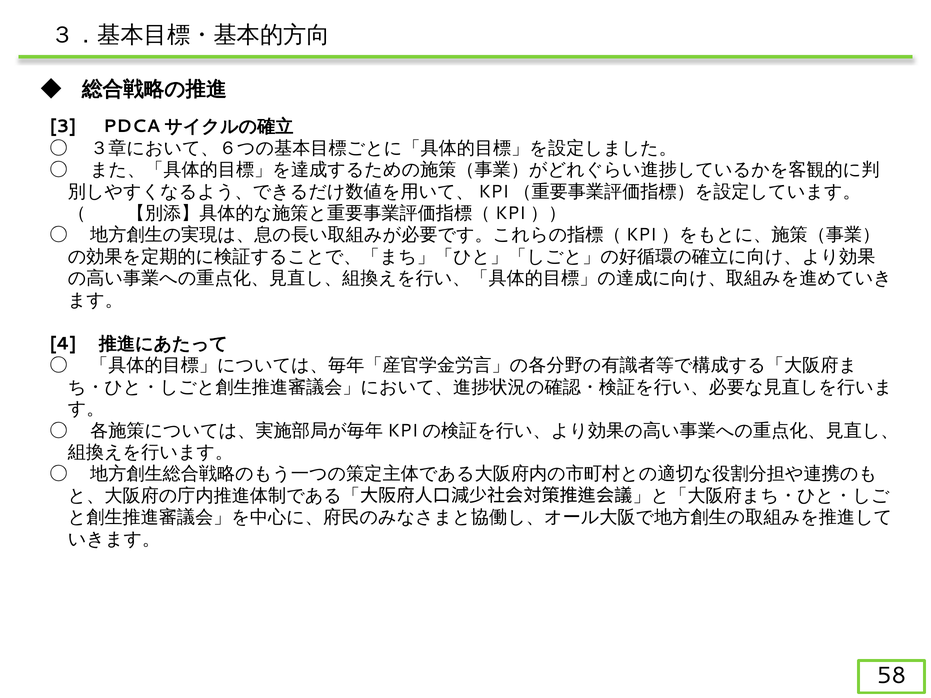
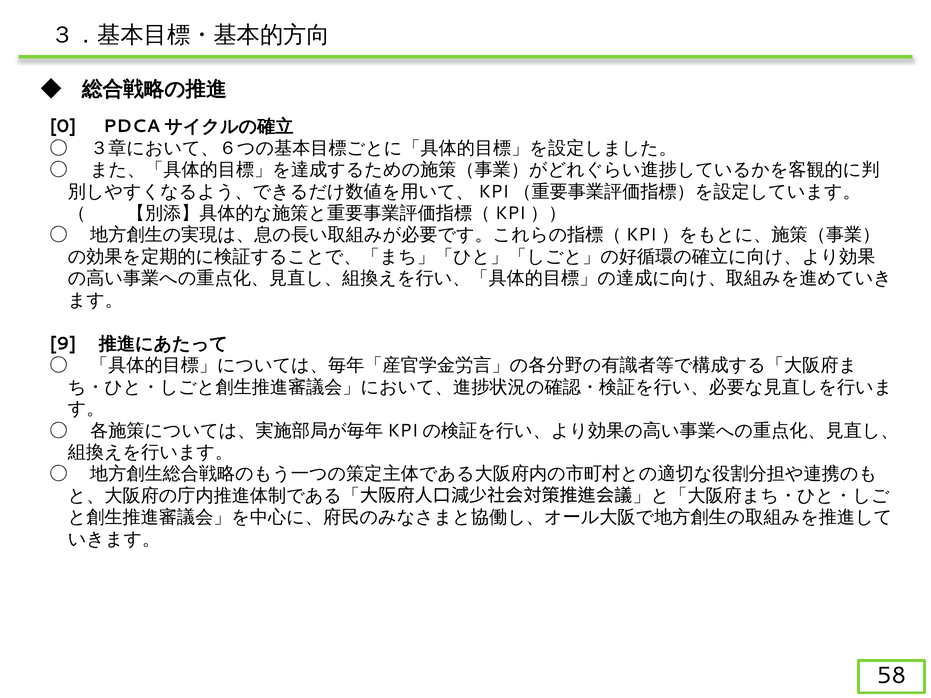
3: 3 -> 0 (63, 126)
4: 4 -> 9 (63, 344)
